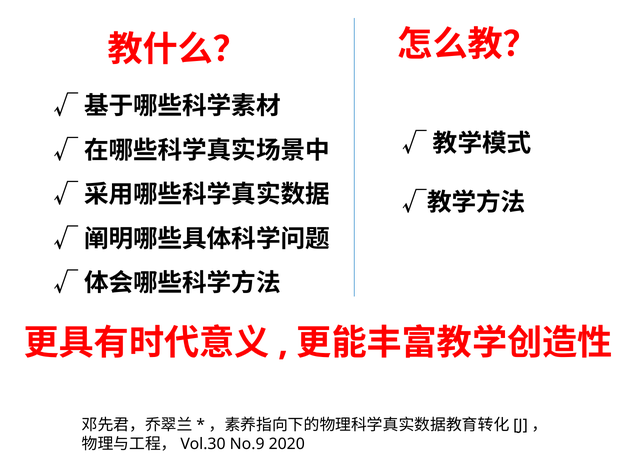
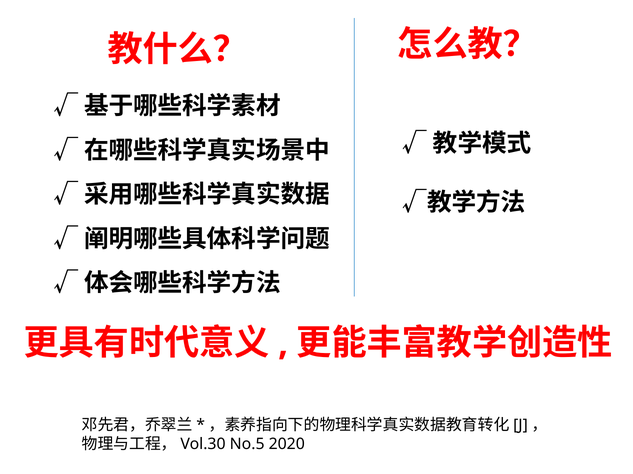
No.9: No.9 -> No.5 (247, 445)
